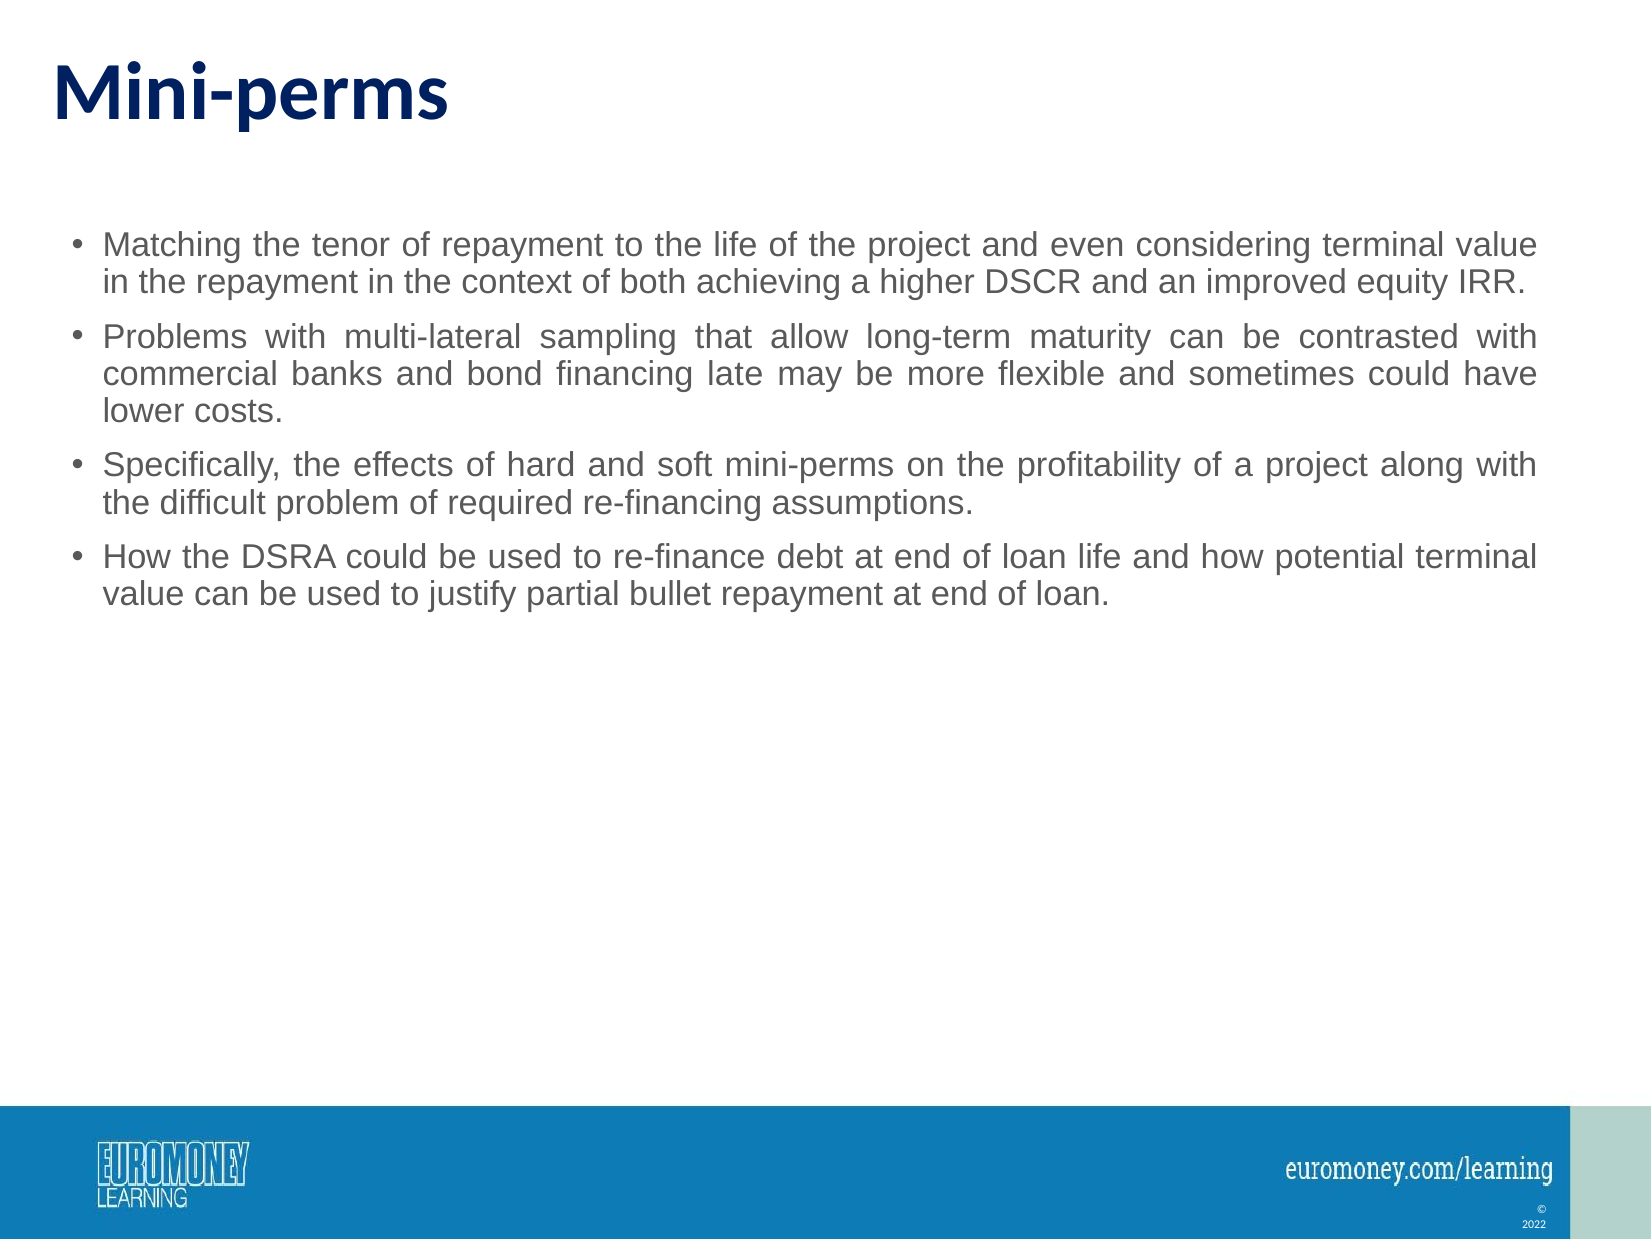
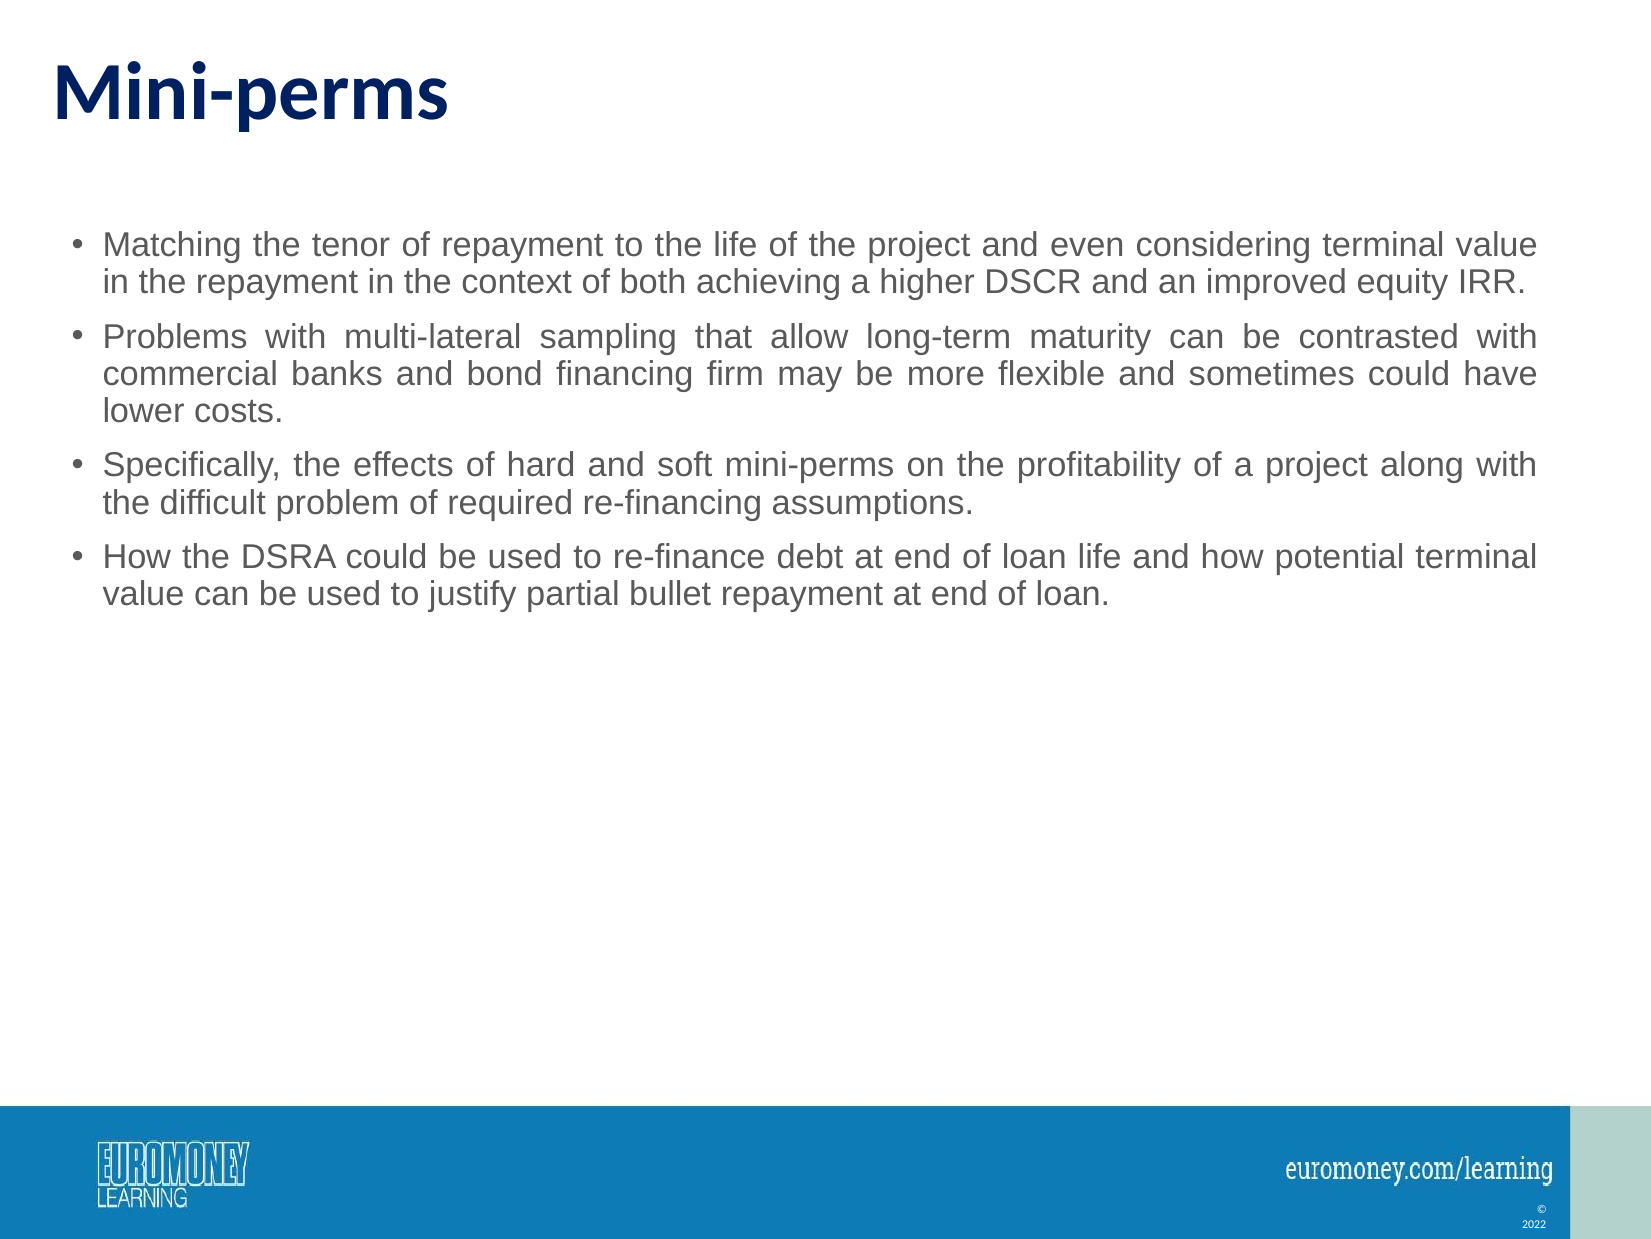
late: late -> firm (735, 374)
